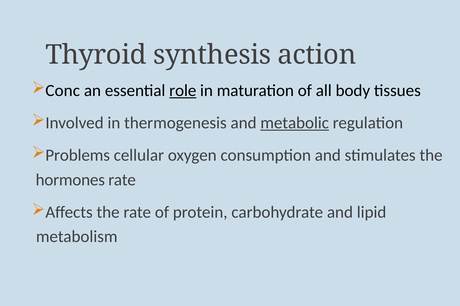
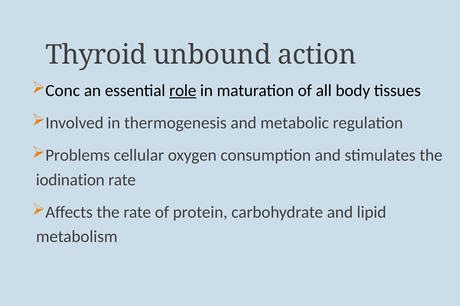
synthesis: synthesis -> unbound (212, 55)
metabolic underline: present -> none (295, 123)
hormones: hormones -> iodination (70, 180)
